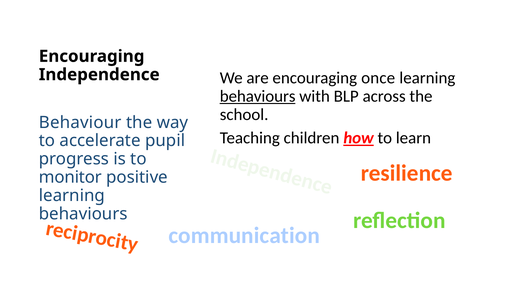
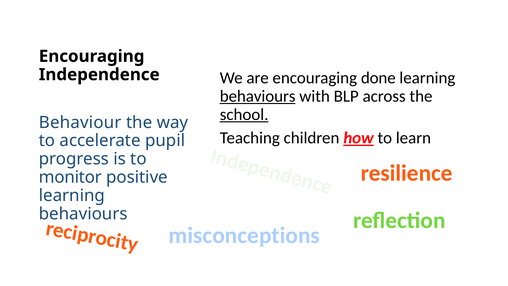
once: once -> done (378, 78)
school underline: none -> present (244, 114)
communication: communication -> misconceptions (244, 235)
